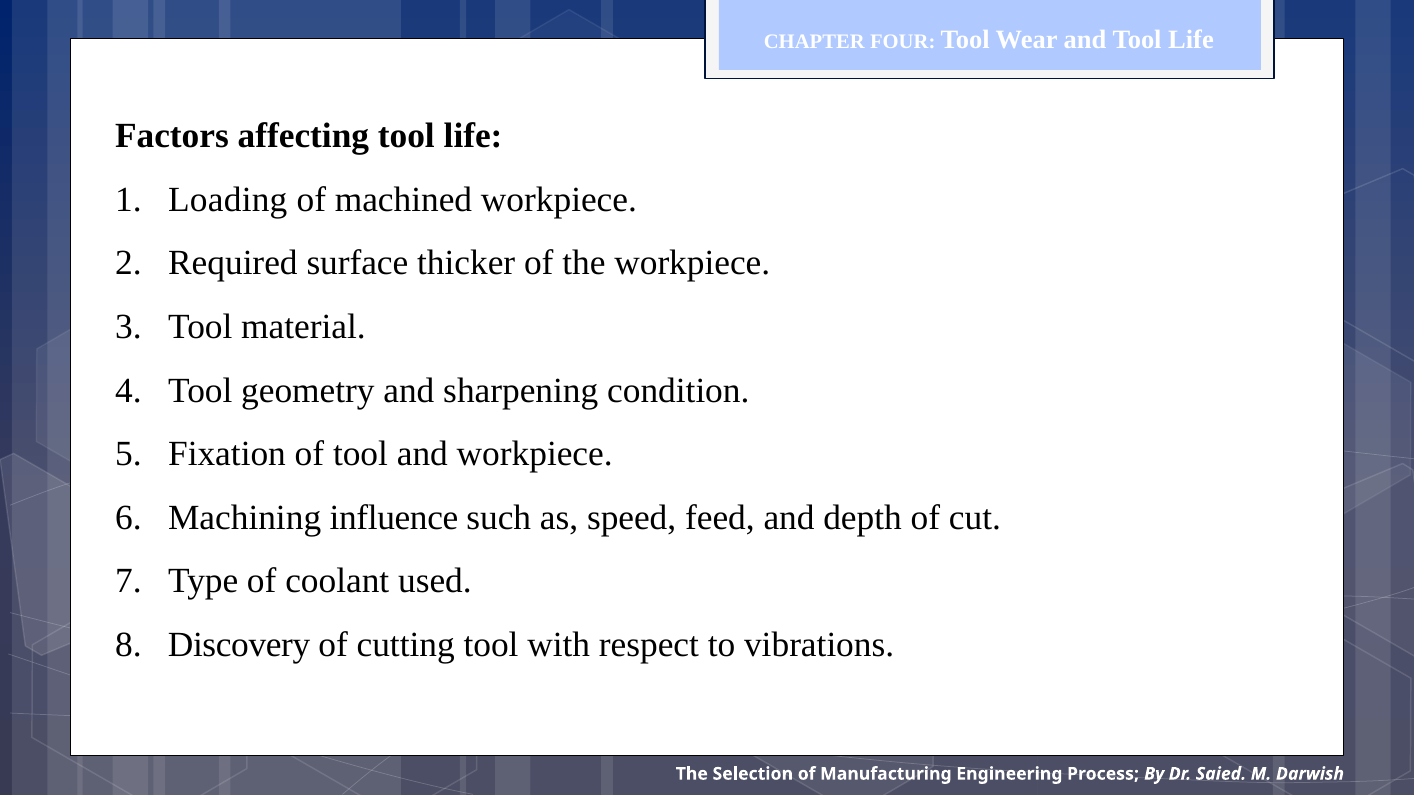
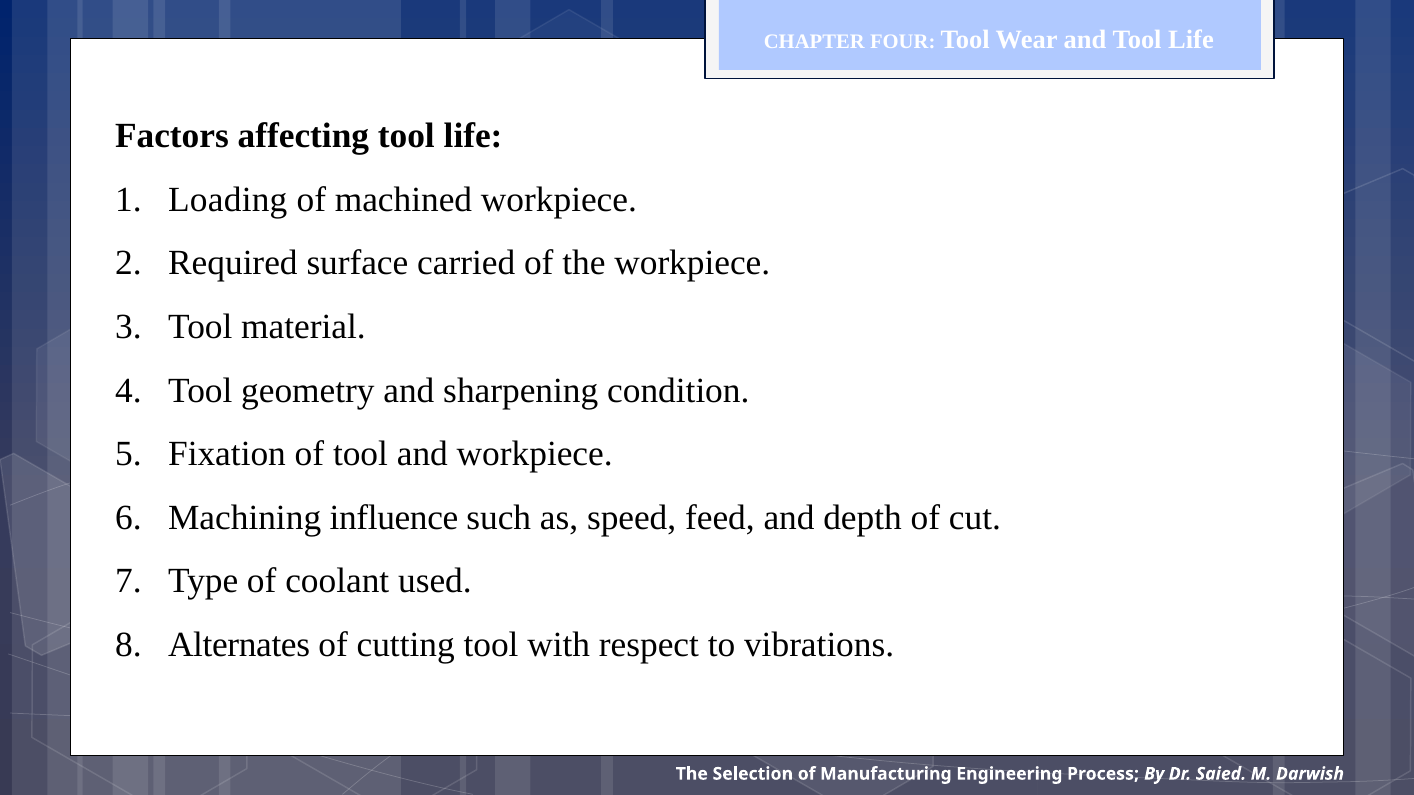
thicker: thicker -> carried (466, 263)
Discovery: Discovery -> Alternates (239, 645)
